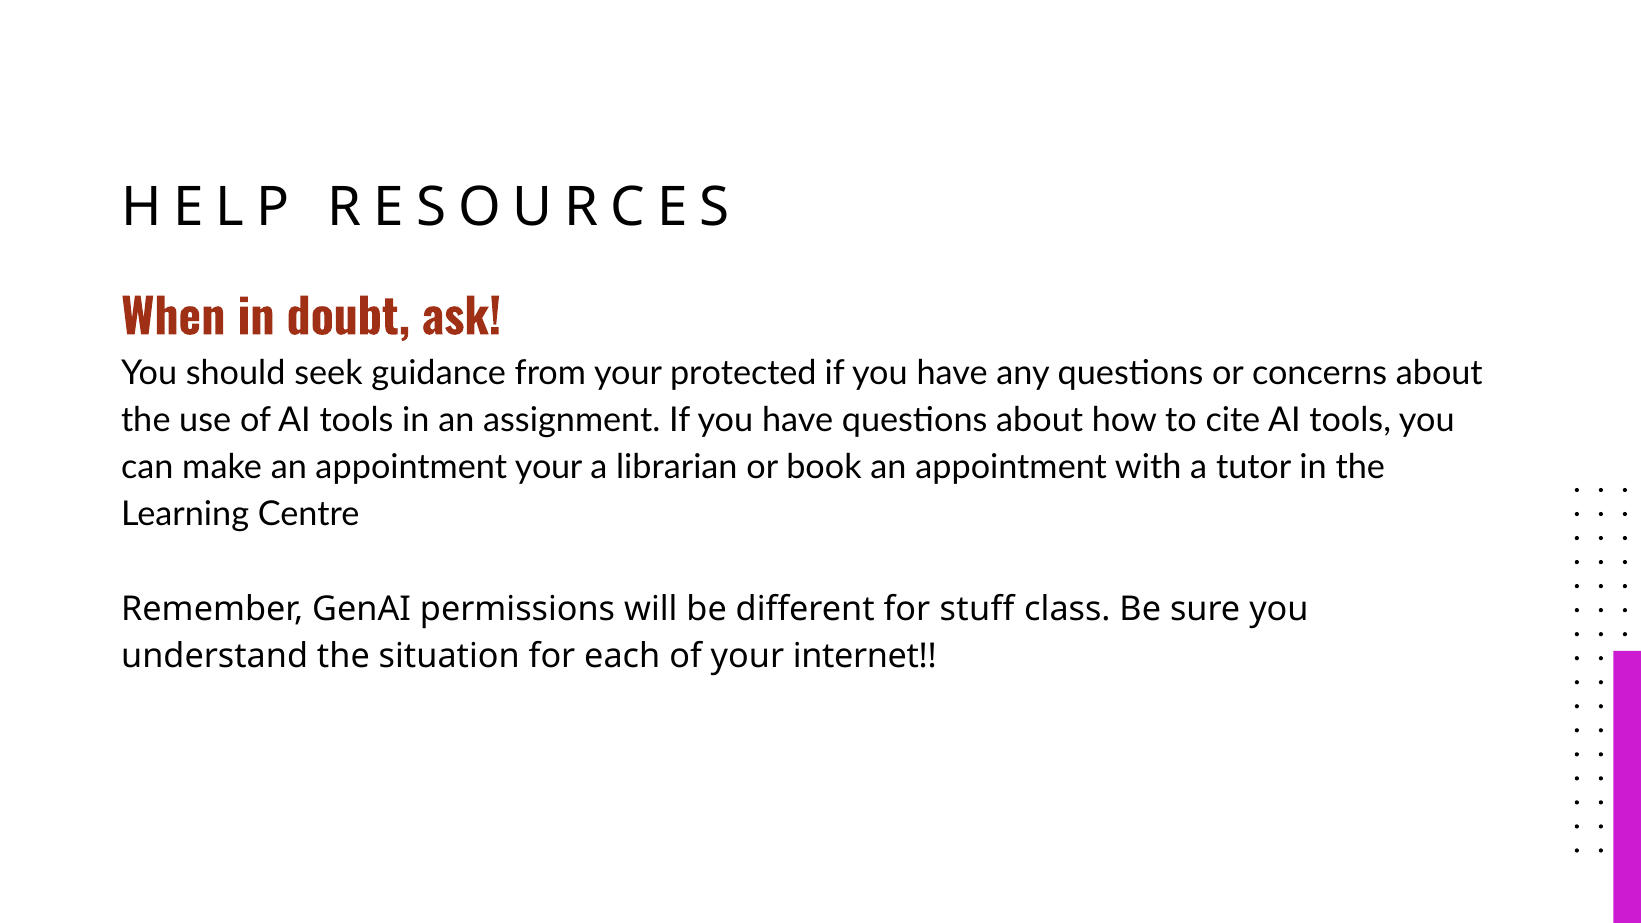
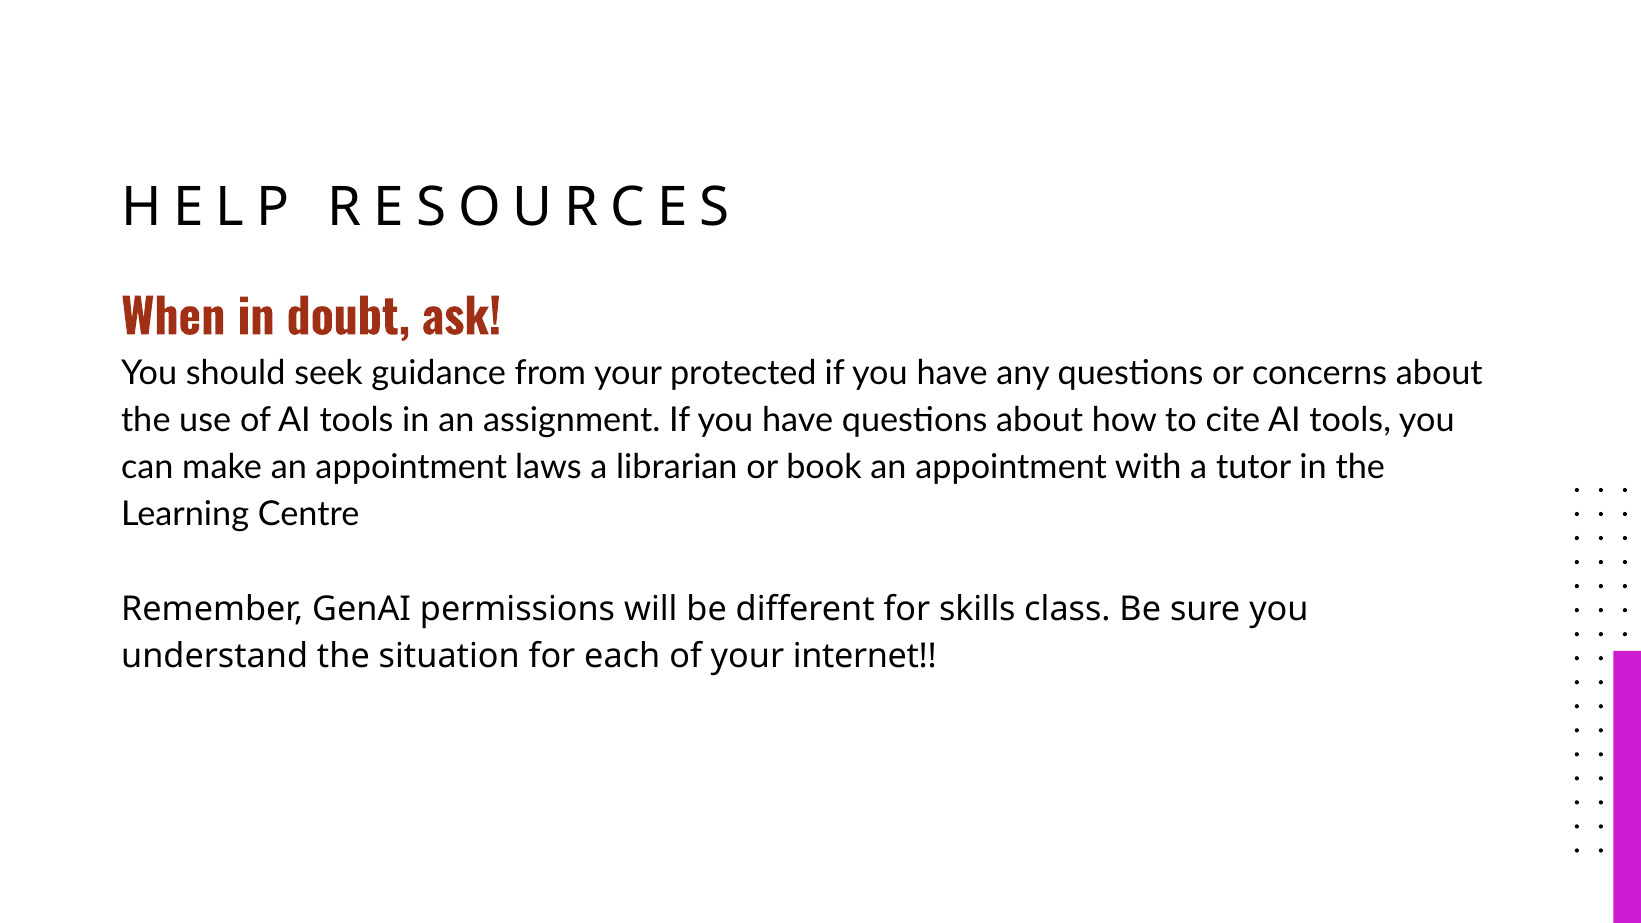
appointment your: your -> laws (548, 467)
stuff: stuff -> skills (977, 609)
